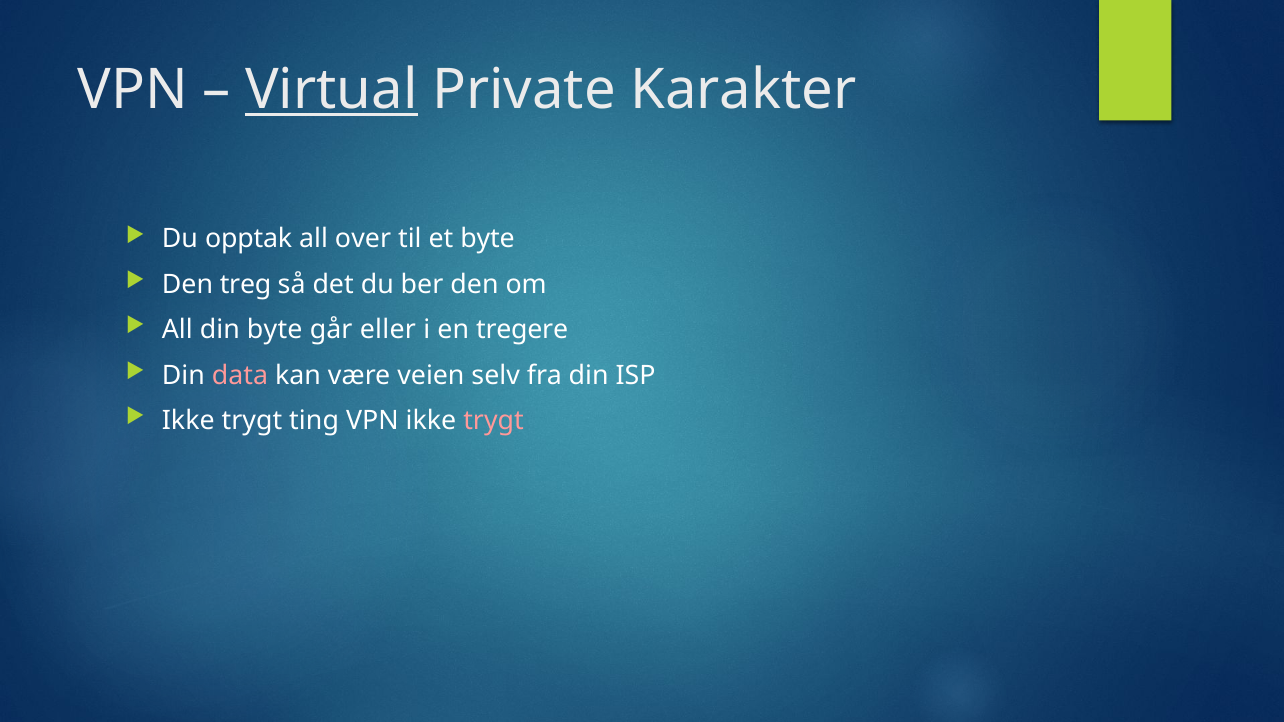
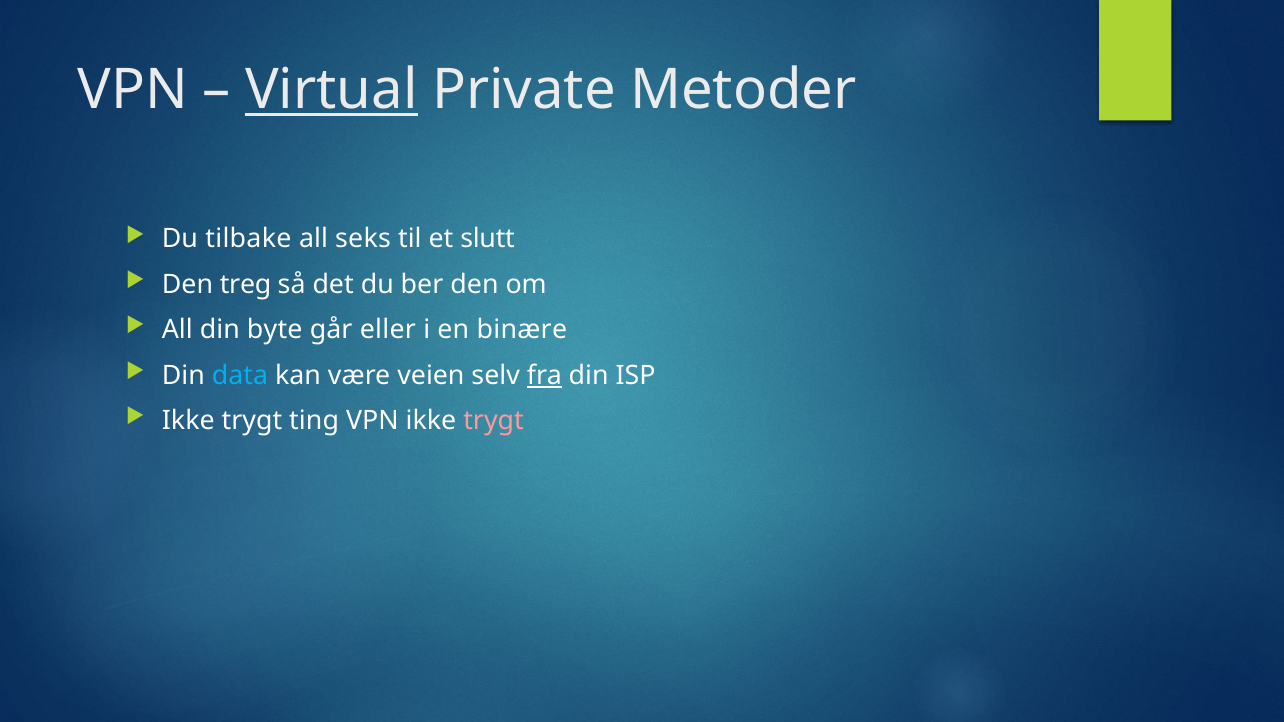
Karakter: Karakter -> Metoder (743, 90)
opptak: opptak -> tilbake (248, 239)
over: over -> seks (363, 239)
et byte: byte -> slutt (488, 239)
tregere: tregere -> binære (522, 330)
data colour: pink -> light blue (240, 375)
fra underline: none -> present (544, 375)
